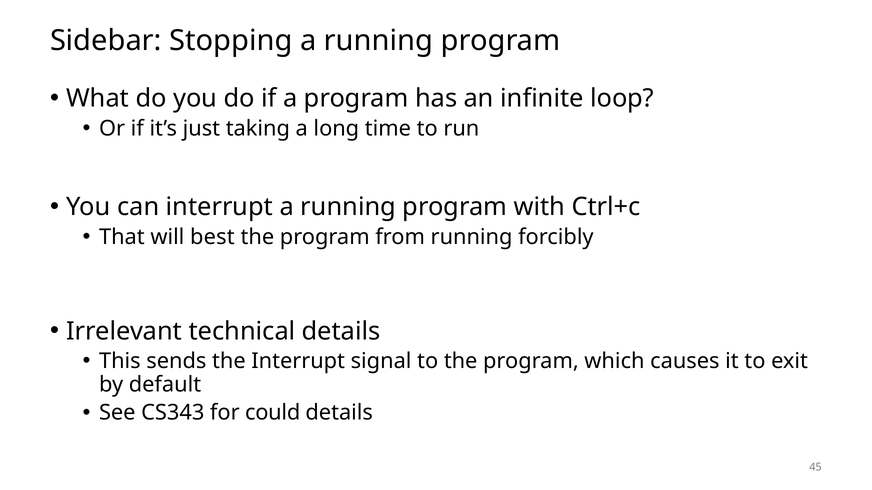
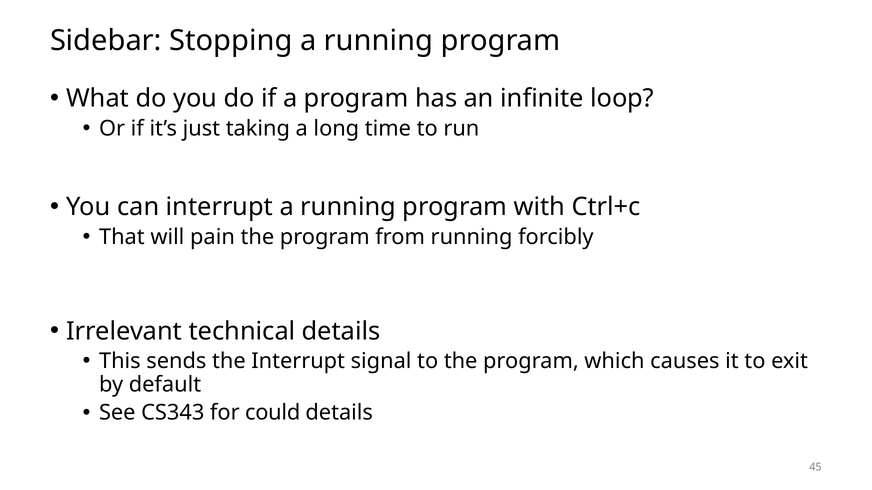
best: best -> pain (212, 237)
